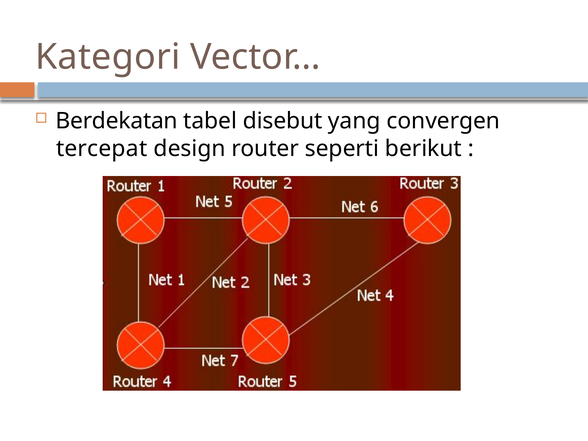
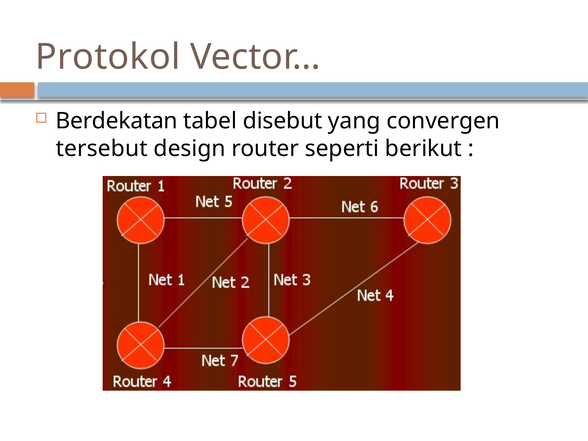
Kategori: Kategori -> Protokol (108, 57)
tercepat: tercepat -> tersebut (102, 149)
